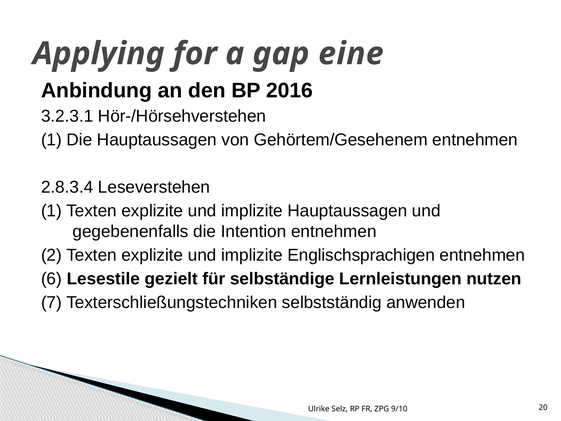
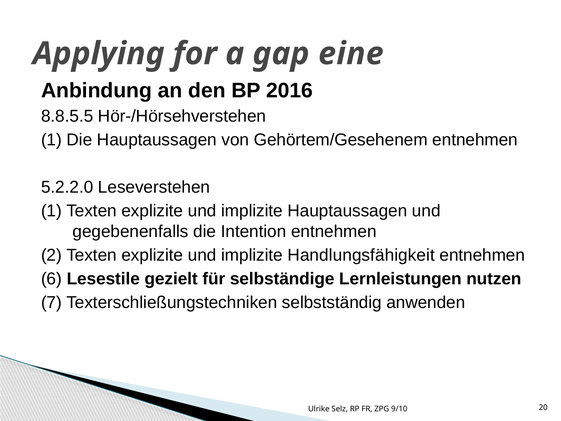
3.2.3.1: 3.2.3.1 -> 8.8.5.5 (67, 116)
2.8.3.4: 2.8.3.4 -> 5.2.2.0 (67, 187)
Englischsprachigen: Englischsprachigen -> Handlungsfähigkeit (361, 255)
